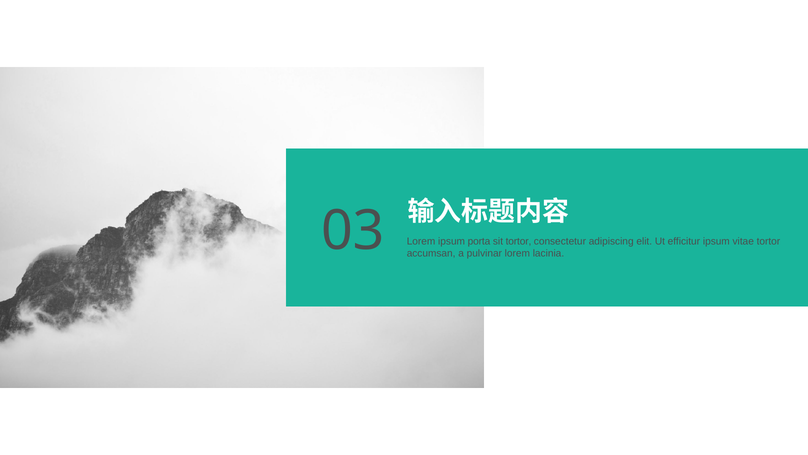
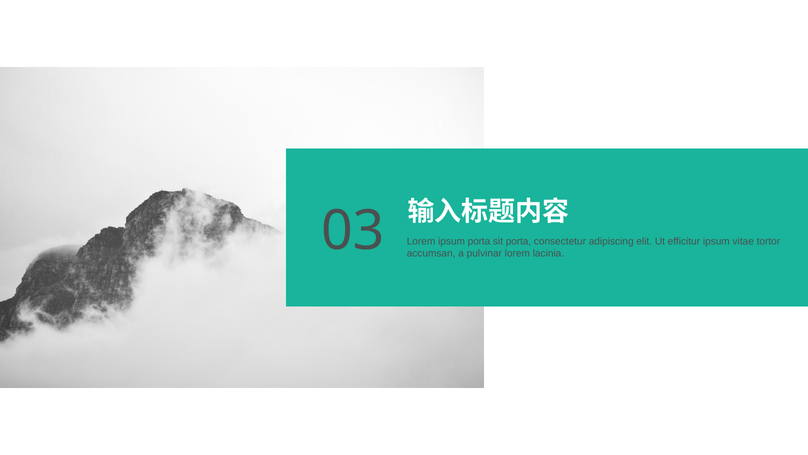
sit tortor: tortor -> porta (519, 241)
